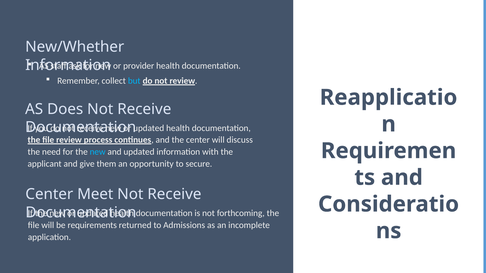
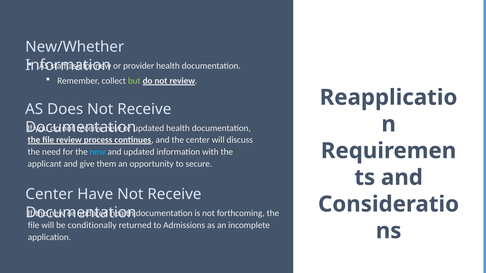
but colour: light blue -> light green (134, 81)
Meet: Meet -> Have (95, 195)
requirements: requirements -> conditionally (92, 225)
